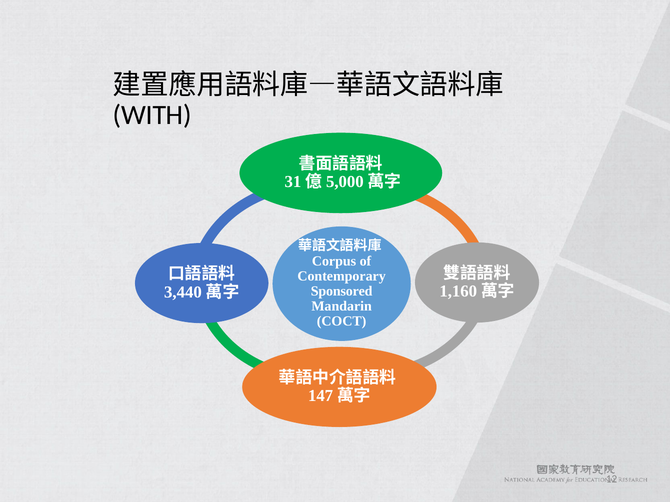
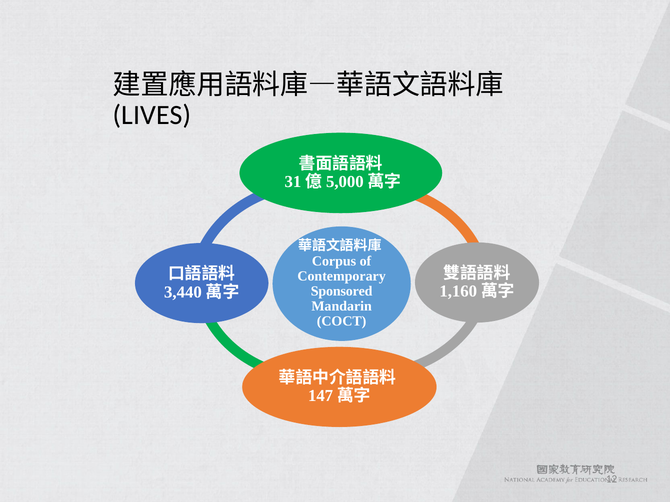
WITH: WITH -> LIVES (152, 115)
